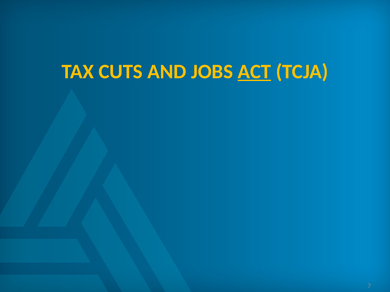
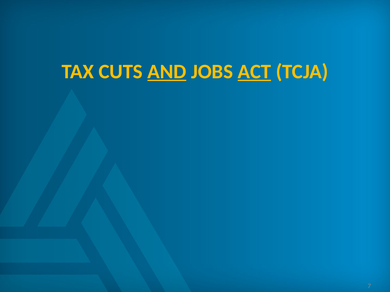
AND underline: none -> present (167, 72)
